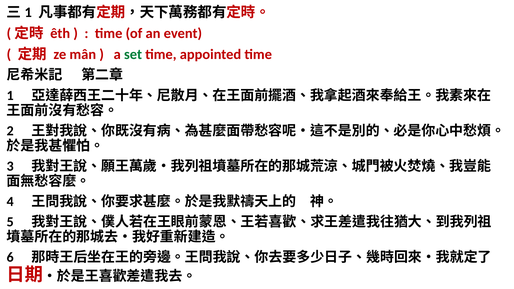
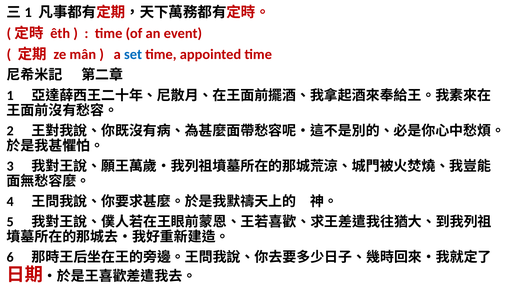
set colour: green -> blue (133, 54)
